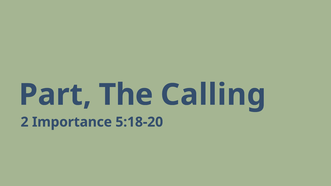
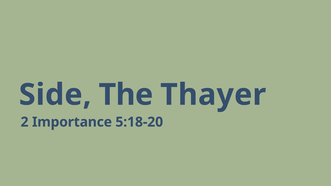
Part: Part -> Side (55, 95)
Calling: Calling -> Thayer (213, 95)
